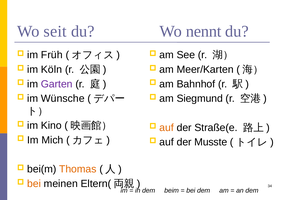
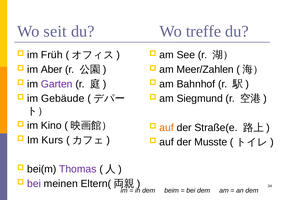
nennt: nennt -> treffe (204, 31)
Köln: Köln -> Aber (52, 70)
Meer/Karten: Meer/Karten -> Meer/Zahlen (205, 70)
Wünsche: Wünsche -> Gebäude (63, 99)
Mich: Mich -> Kurs (52, 140)
Thomas colour: orange -> purple (78, 169)
bei colour: orange -> purple (34, 184)
